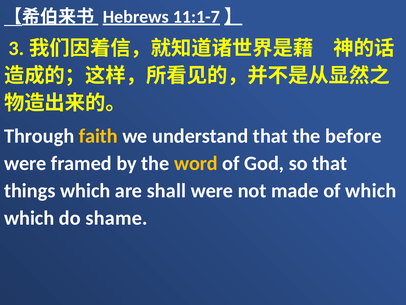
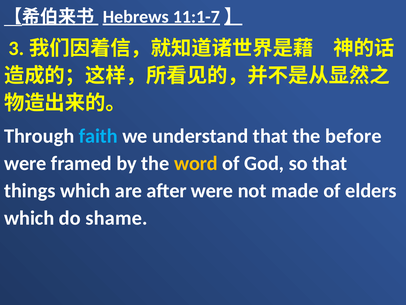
faith colour: yellow -> light blue (98, 136)
shall: shall -> after (167, 190)
of which: which -> elders (371, 190)
